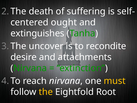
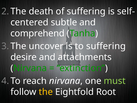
ought: ought -> subtle (64, 22)
extinguishes: extinguishes -> comprehend (37, 33)
to recondite: recondite -> suffering (106, 46)
must colour: yellow -> light green (115, 81)
